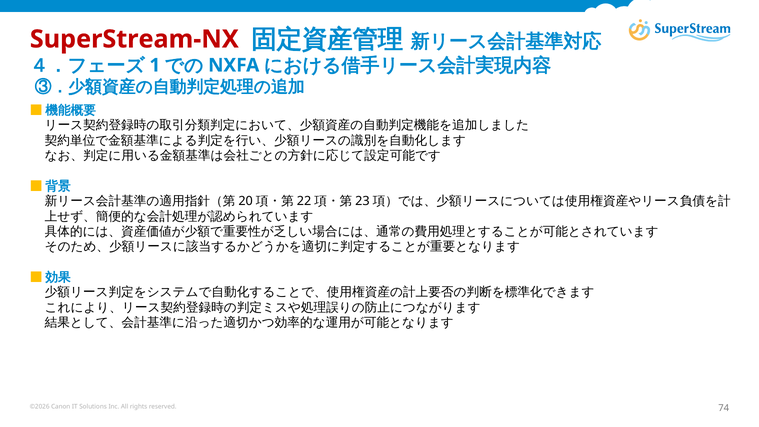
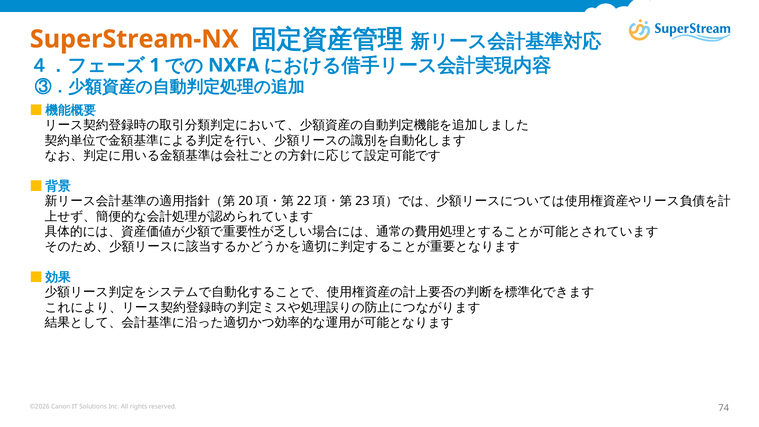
SuperStream-NX colour: red -> orange (134, 39)
